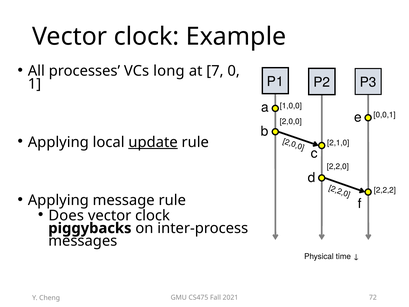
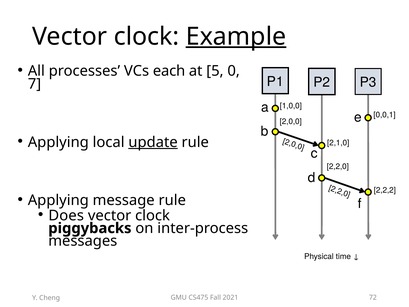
Example underline: none -> present (236, 36)
long: long -> each (169, 71)
7: 7 -> 5 (215, 71)
1: 1 -> 7 (34, 84)
